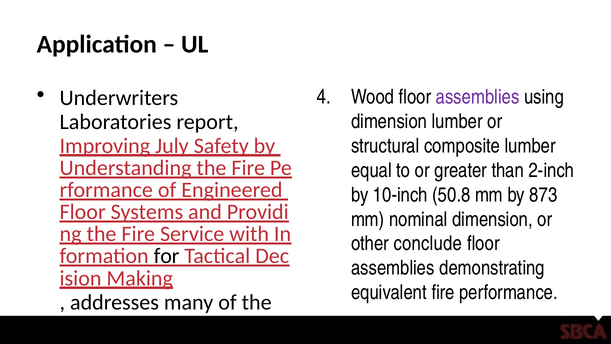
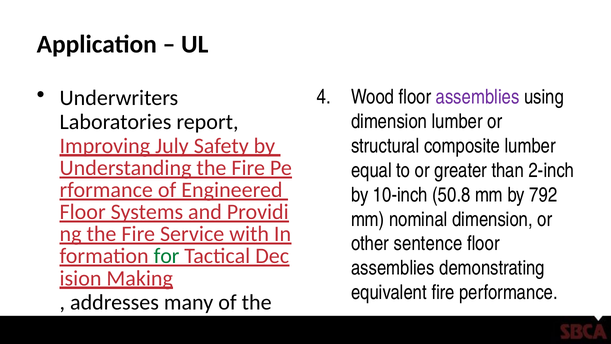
873: 873 -> 792 (543, 195)
conclude: conclude -> sentence (428, 244)
for colour: black -> green (167, 256)
